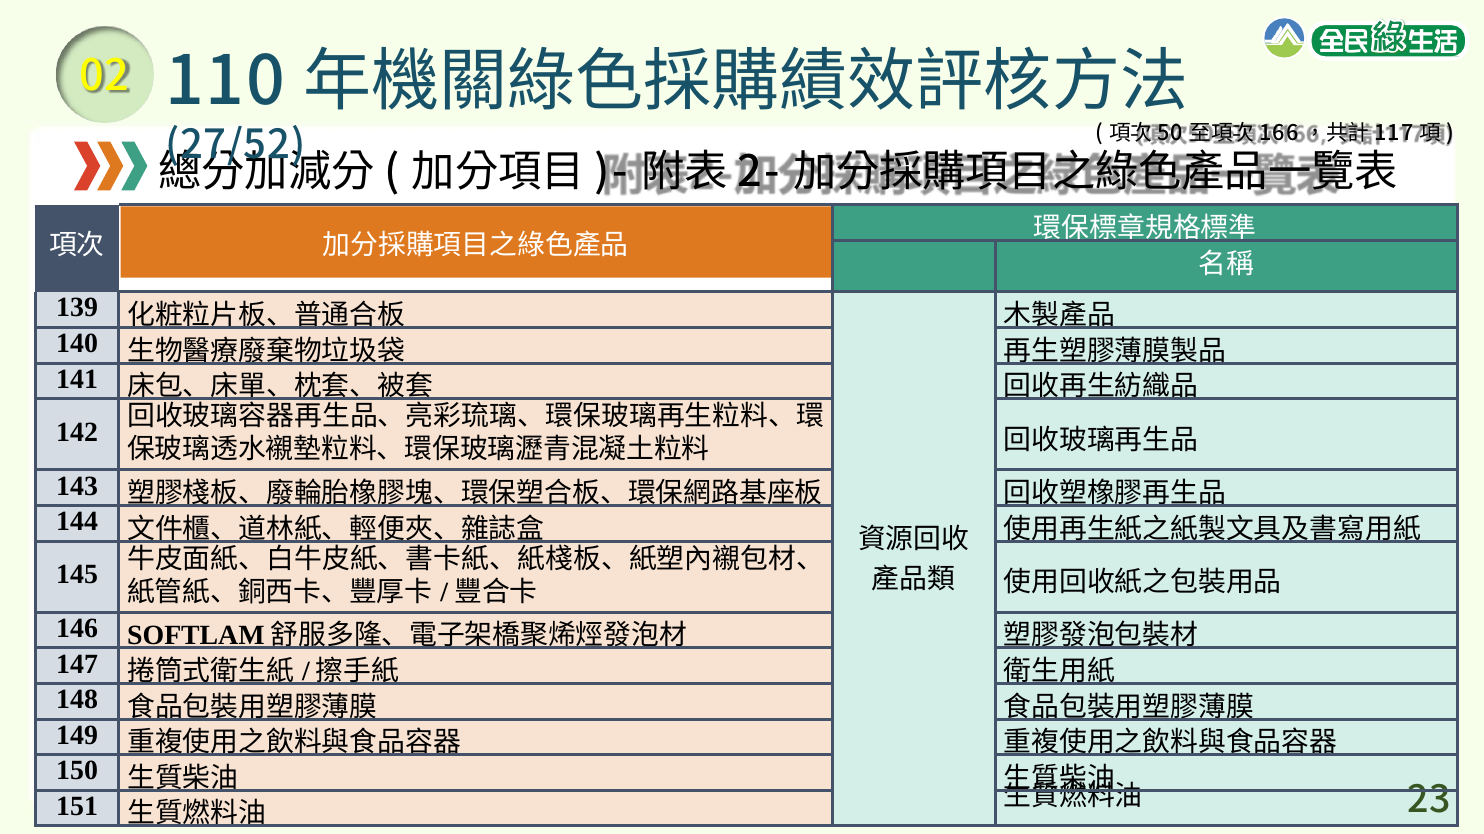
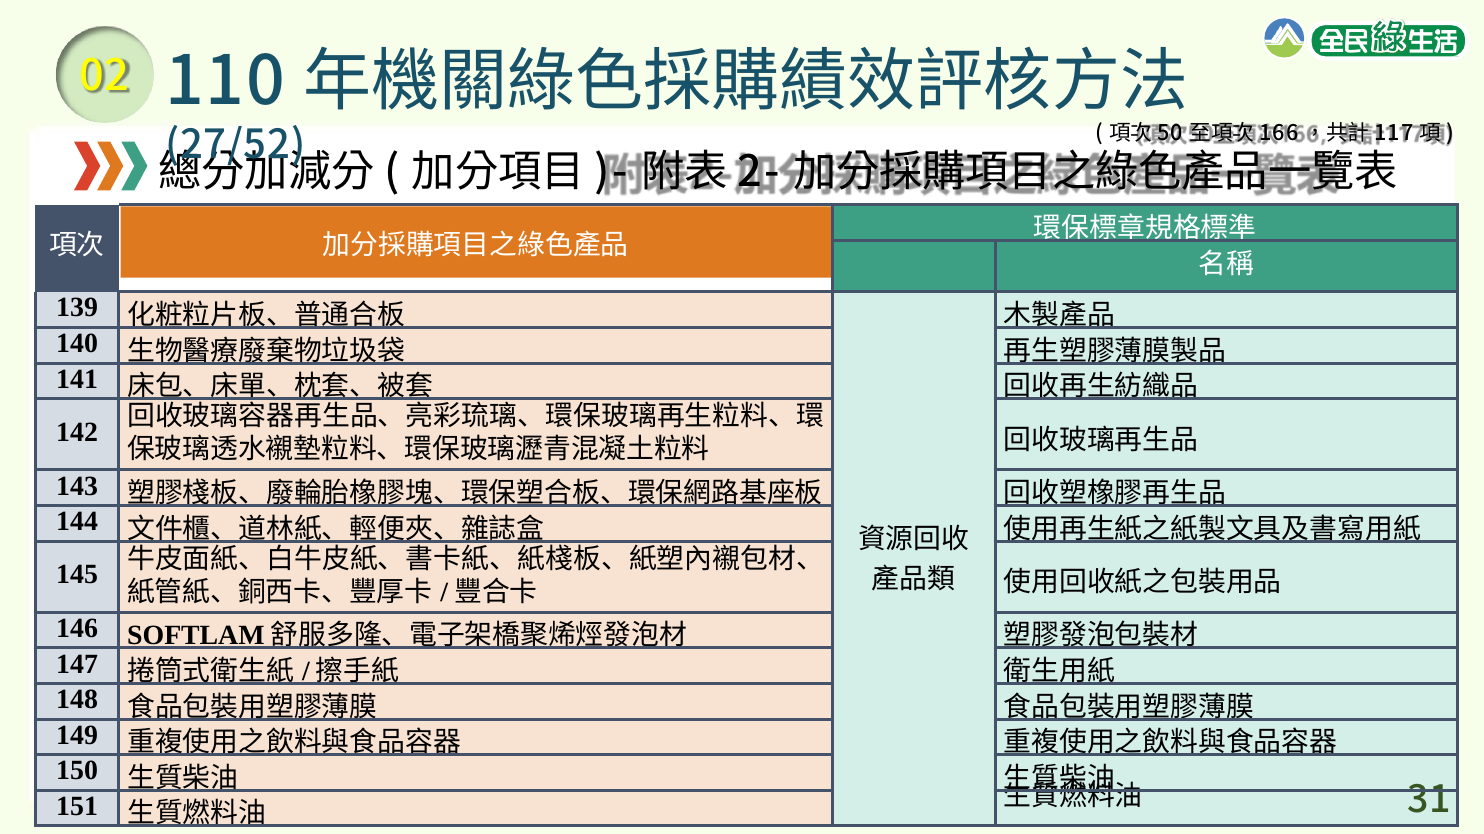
23: 23 -> 31 (1429, 800)
